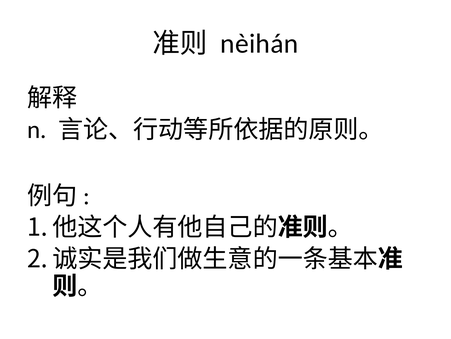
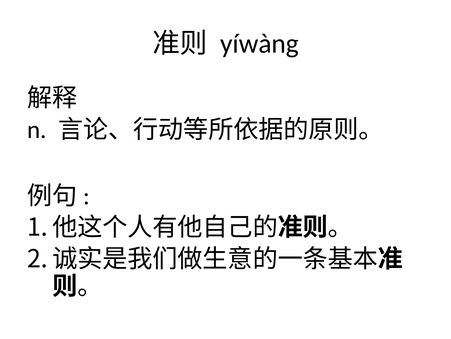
nèihán: nèihán -> yíwàng (260, 44)
